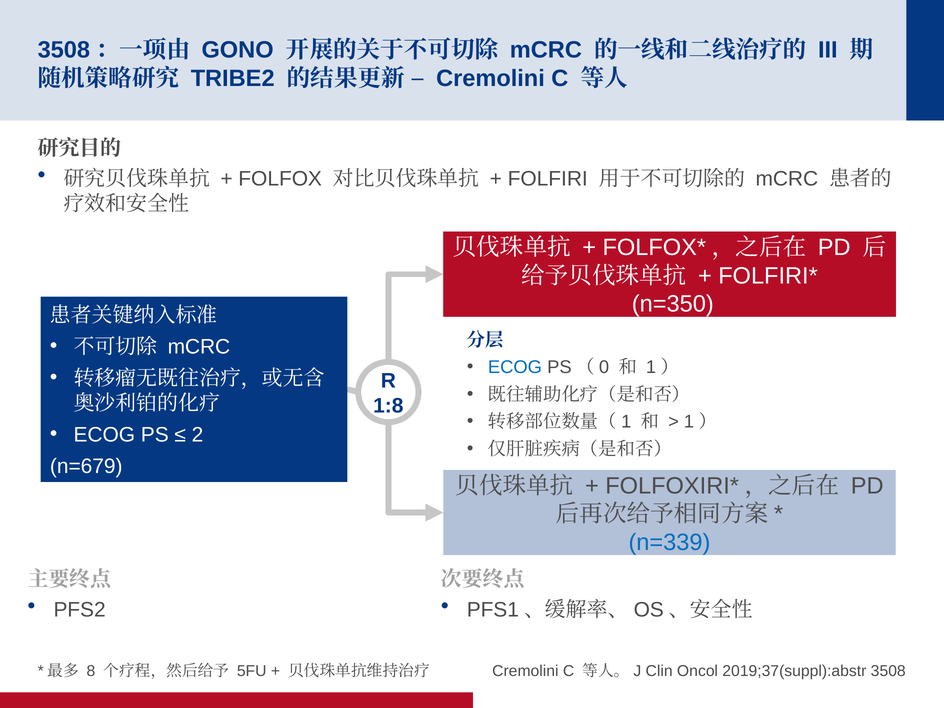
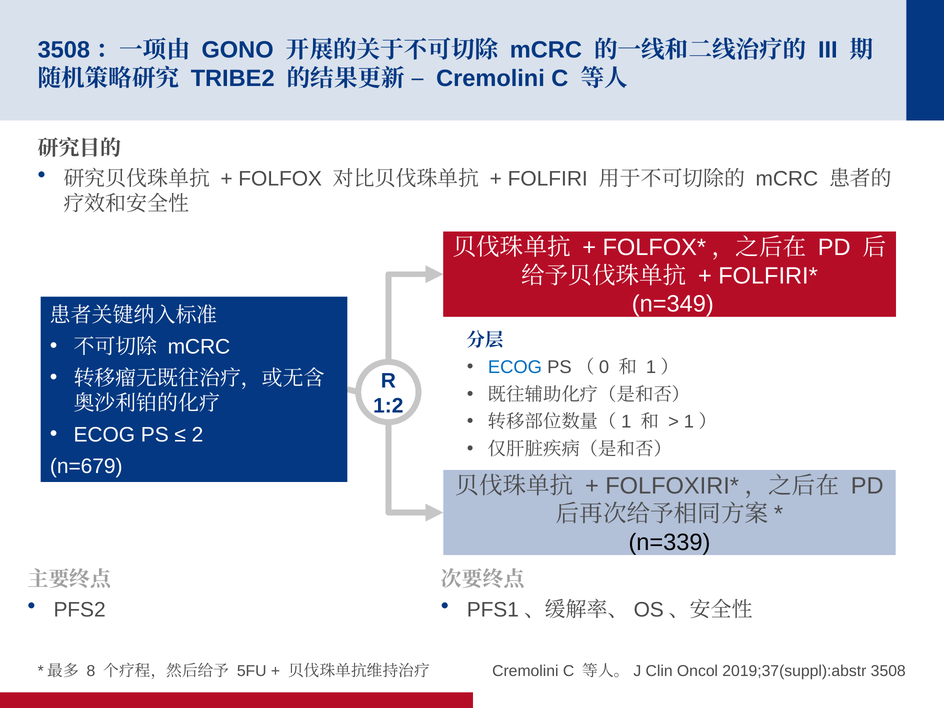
n=350: n=350 -> n=349 (673, 304)
1:8: 1:8 -> 1:2 (388, 406)
n=339 colour: blue -> black (669, 543)
